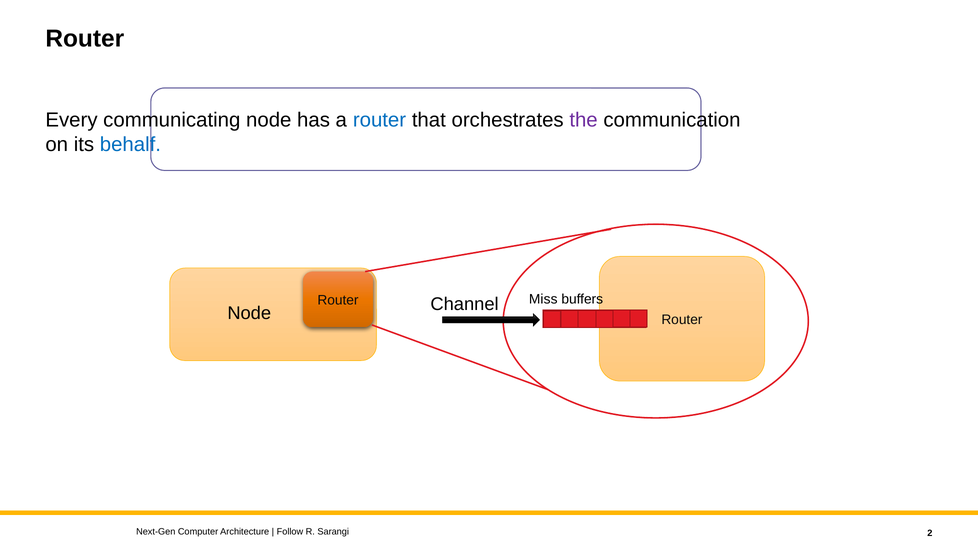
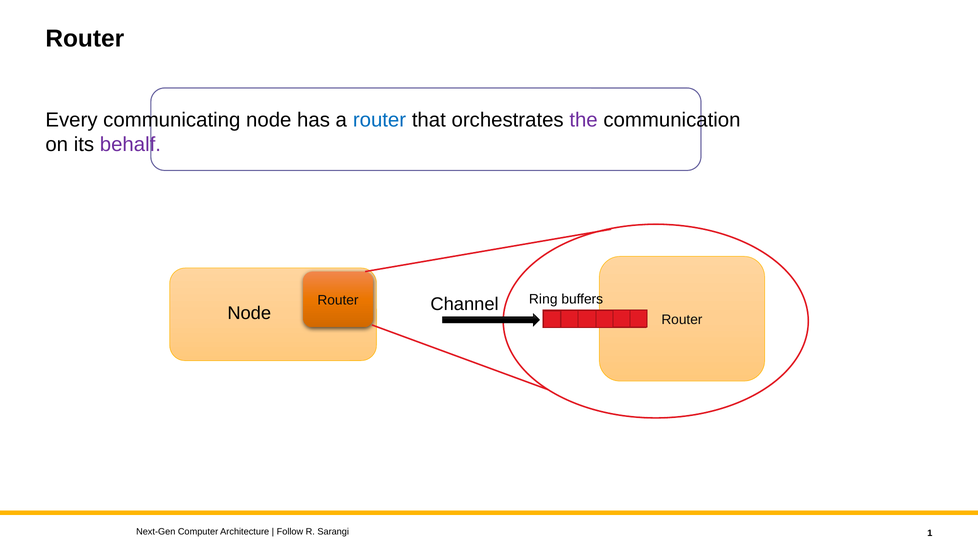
behalf colour: blue -> purple (130, 144)
Miss: Miss -> Ring (543, 299)
2: 2 -> 1 (930, 534)
